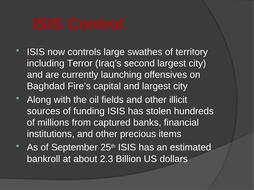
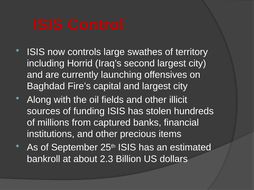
Terror: Terror -> Horrid (80, 64)
